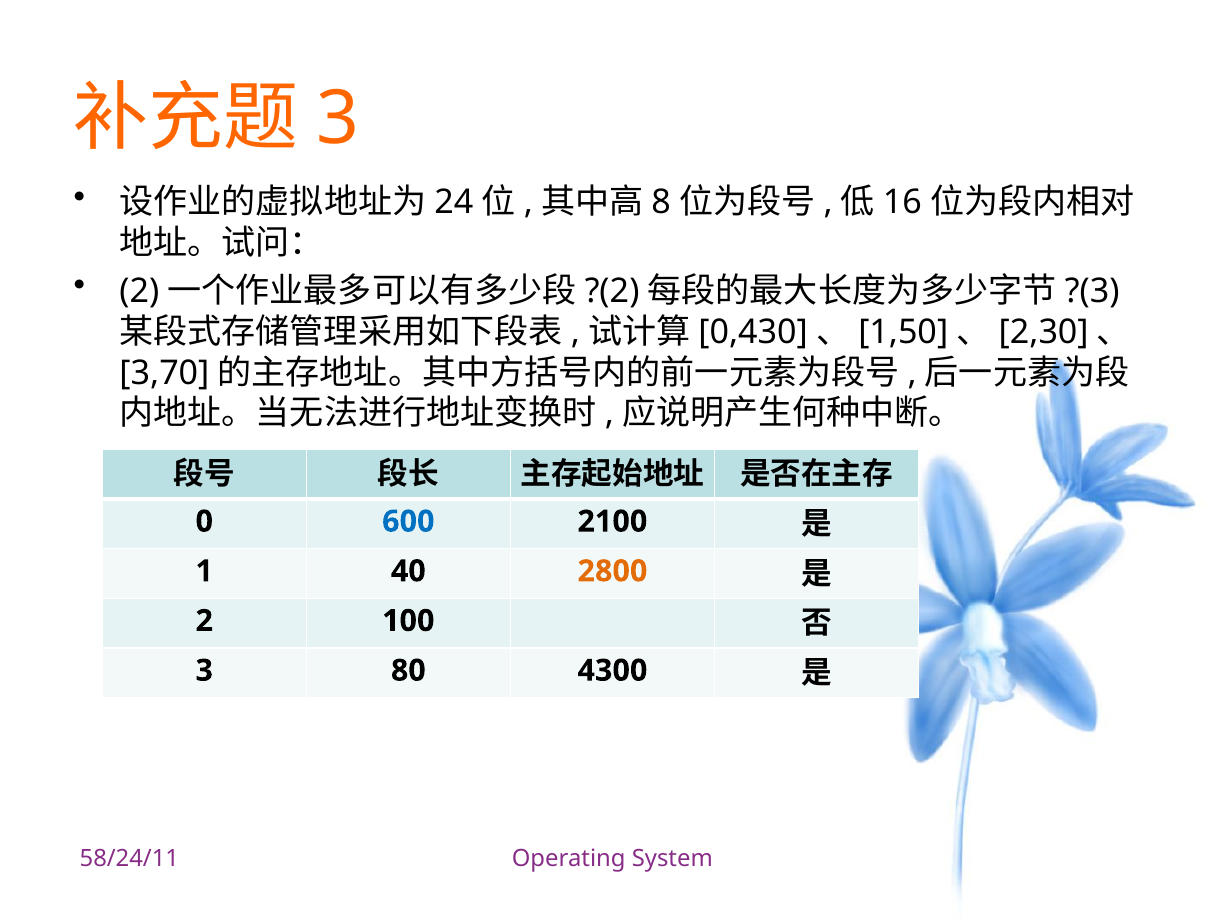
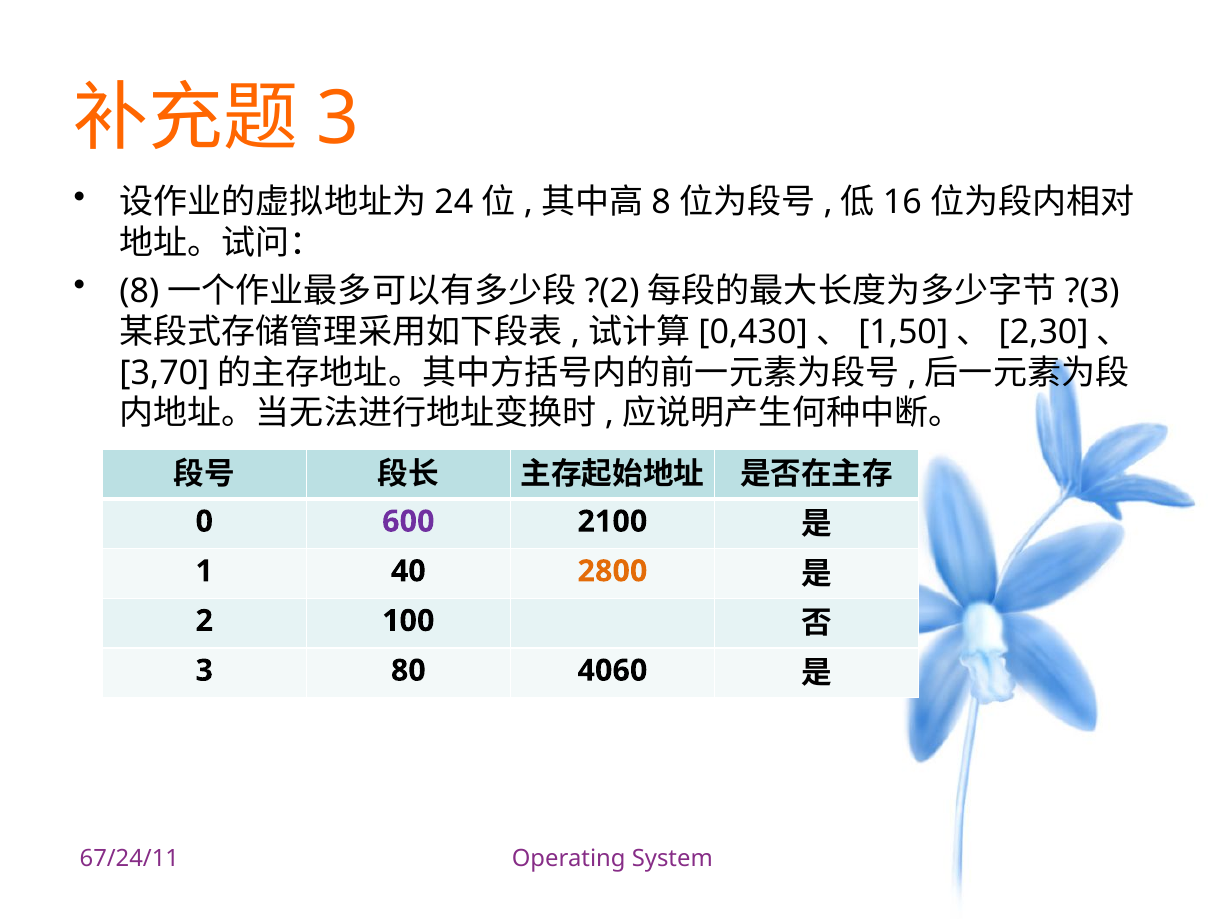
2: 2 -> 8 (139, 291)
600 colour: blue -> purple (408, 521)
4300: 4300 -> 4060 (612, 670)
58/24/11: 58/24/11 -> 67/24/11 (129, 859)
